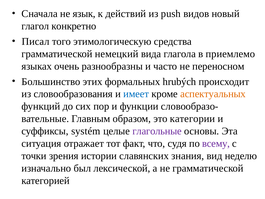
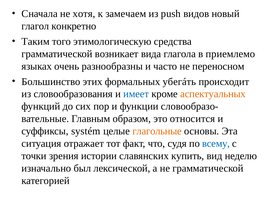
язык: язык -> хотя (84, 14)
действий: действий -> замечаем (126, 14)
Писал: Писал -> Таким (36, 41)
немецкий: немецкий -> возникает (117, 54)
hrubých: hrubých -> убегáть (179, 81)
категории: категории -> относится (193, 119)
глагольные colour: purple -> orange (157, 131)
всему colour: purple -> blue (216, 143)
знания: знания -> купить (188, 156)
